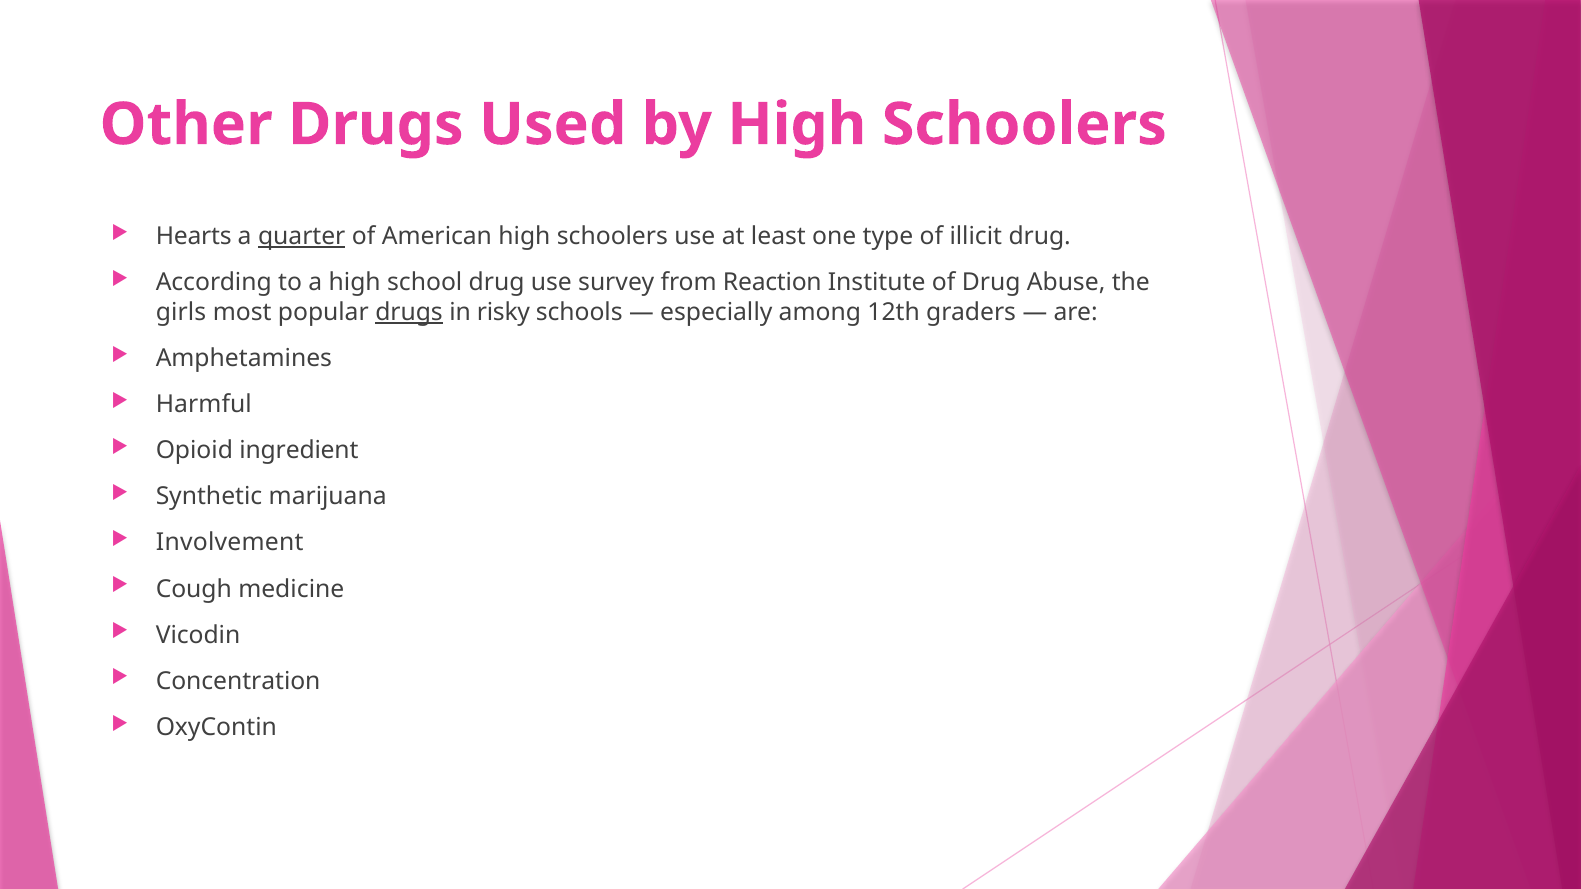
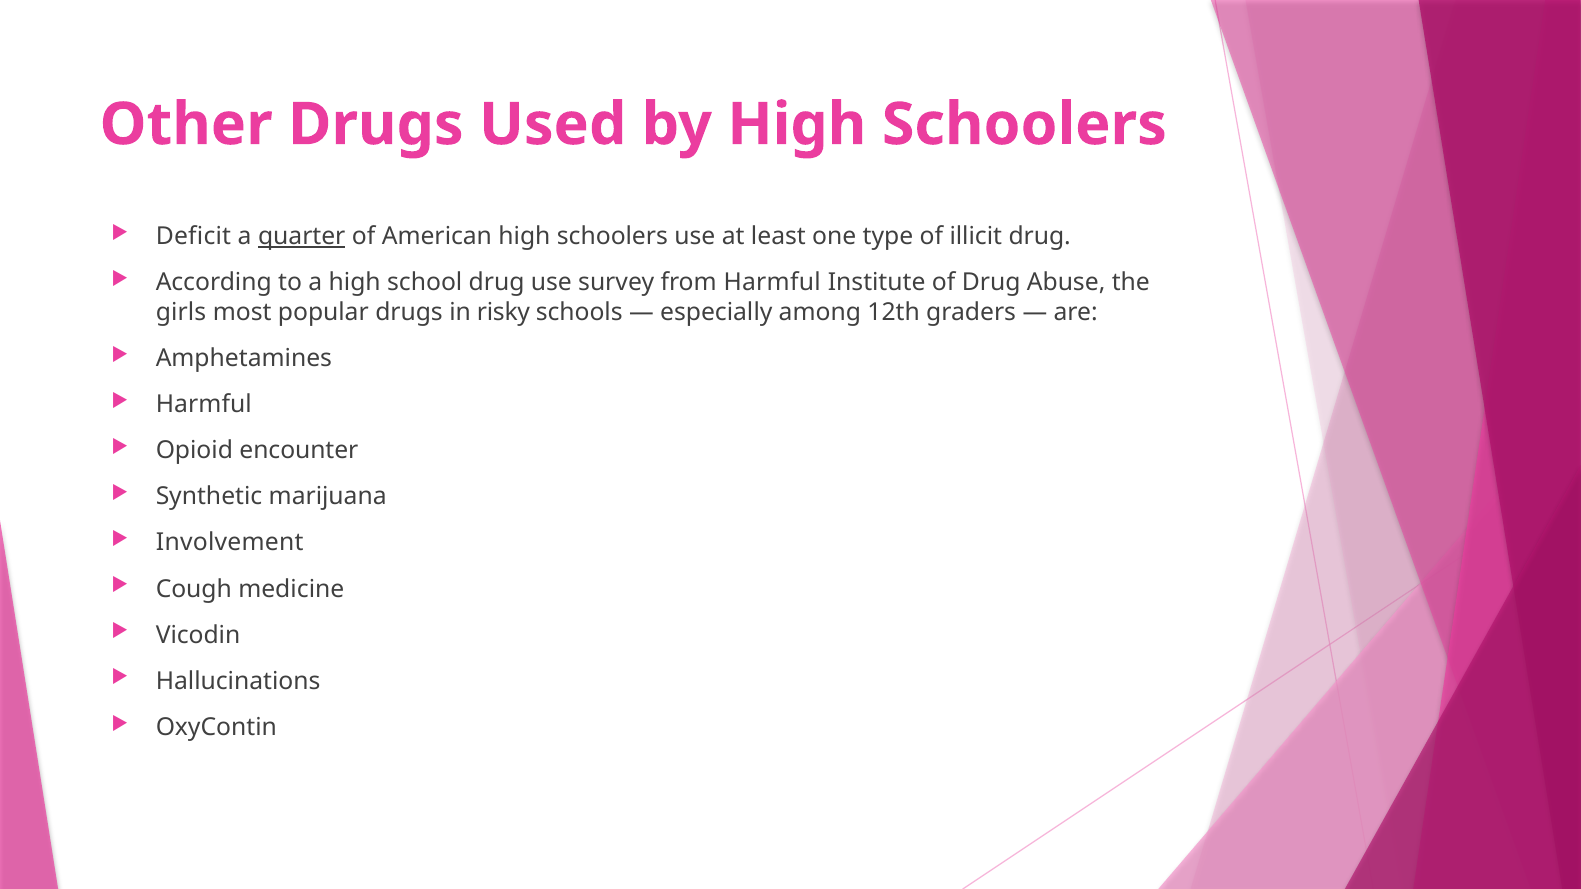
Hearts: Hearts -> Deficit (193, 237)
from Reaction: Reaction -> Harmful (772, 283)
drugs underline: present -> none (409, 312)
ingredient: ingredient -> encounter (299, 451)
Concentration: Concentration -> Hallucinations (238, 681)
